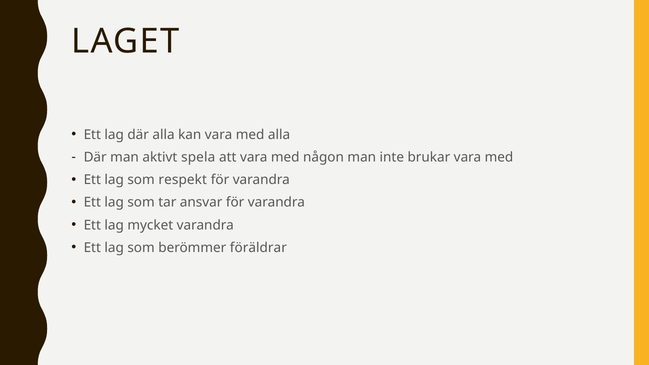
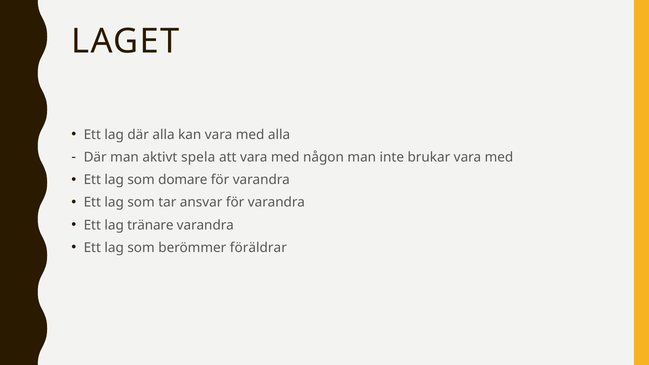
respekt: respekt -> domare (183, 180)
mycket: mycket -> tränare (150, 225)
